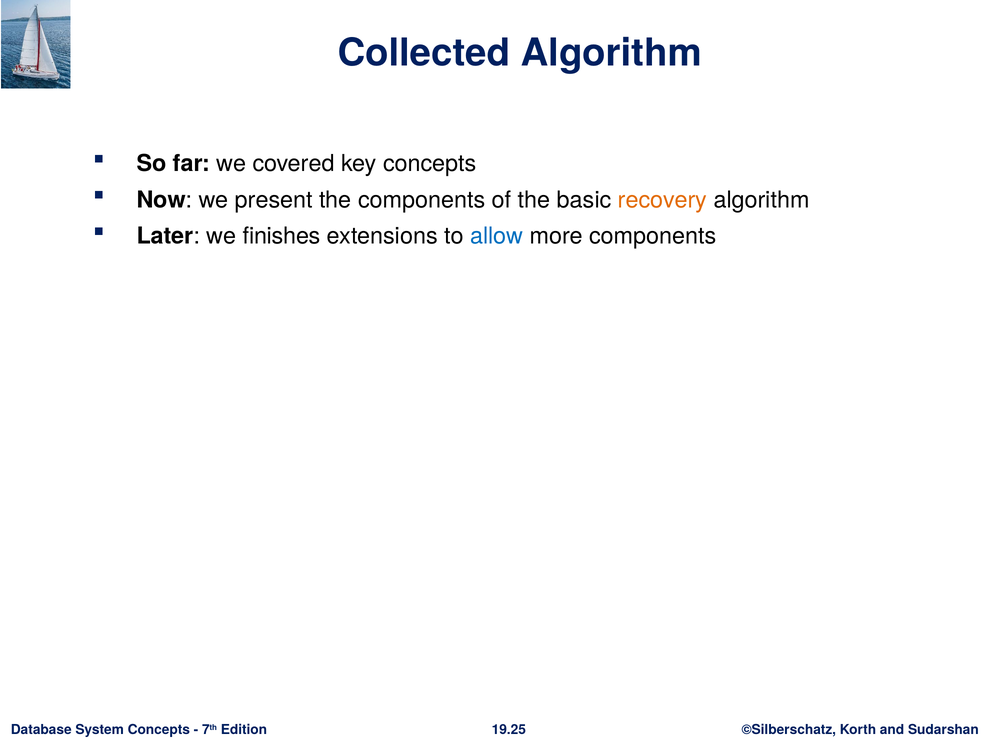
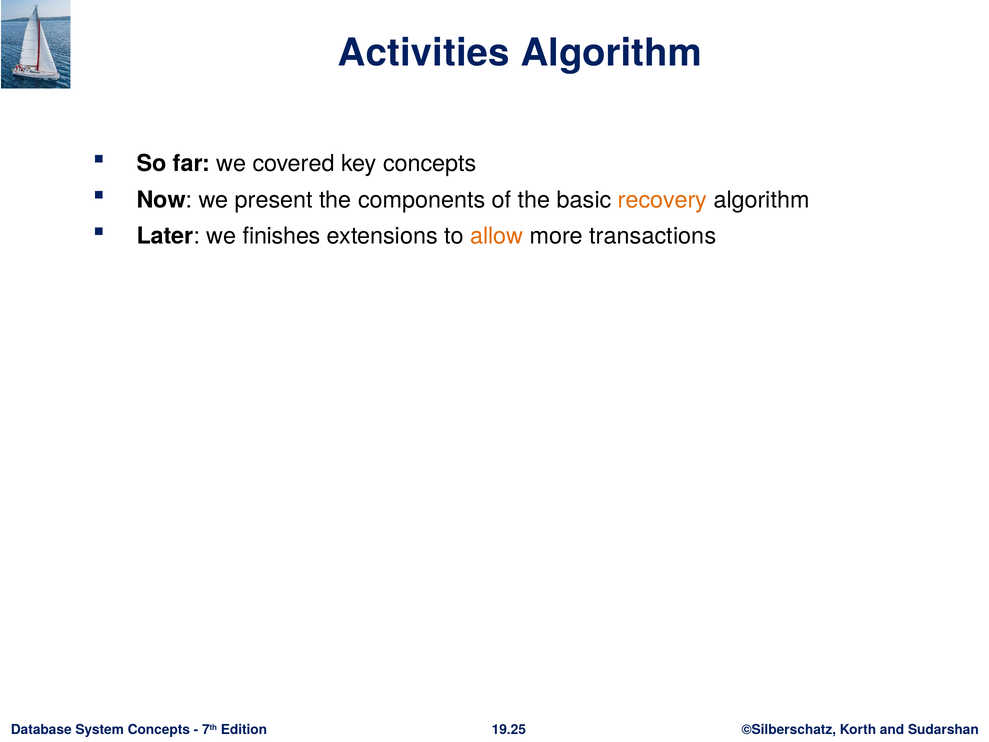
Collected: Collected -> Activities (424, 53)
allow colour: blue -> orange (497, 236)
more components: components -> transactions (653, 236)
